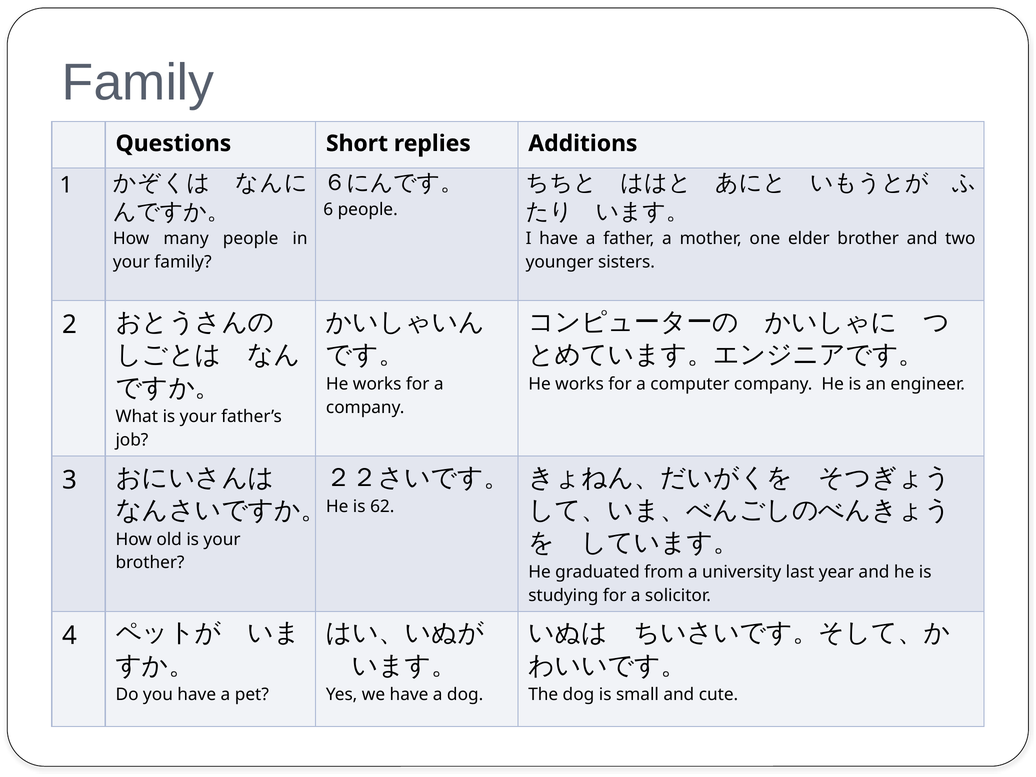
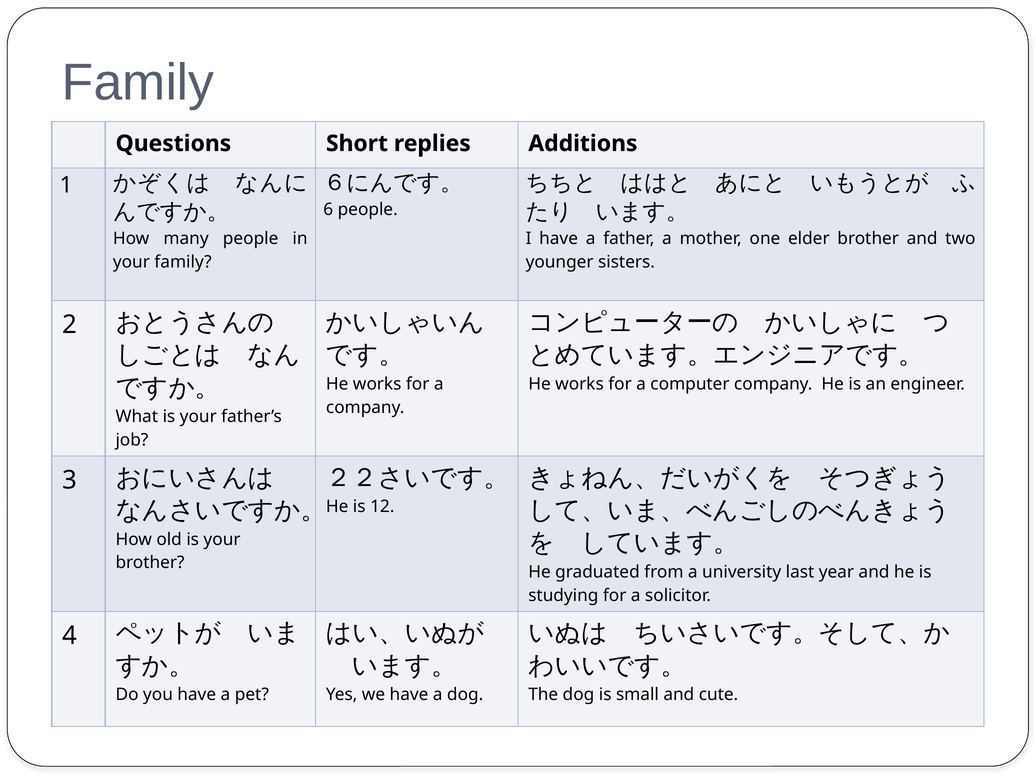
62: 62 -> 12 (382, 507)
